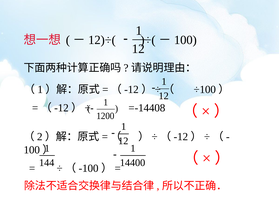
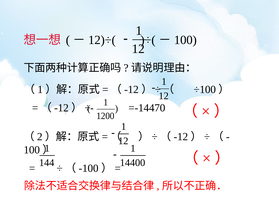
=-14408: =-14408 -> =-14470 (147, 108)
